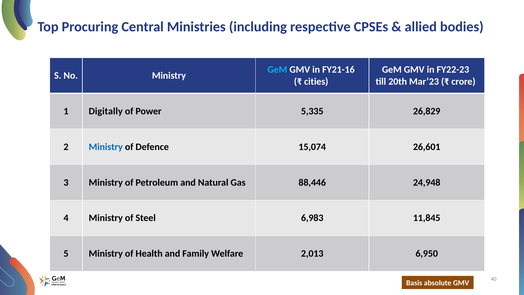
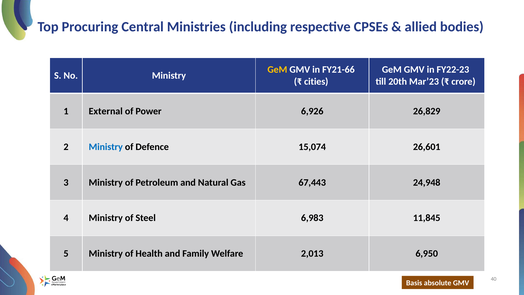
GeM colour: light blue -> yellow (277, 70)
FY21-16: FY21-16 -> FY21-66 (338, 70)
Digitally: Digitally -> External (106, 111)
5,335: 5,335 -> 6,926 (312, 111)
88,446: 88,446 -> 67,443 (312, 182)
